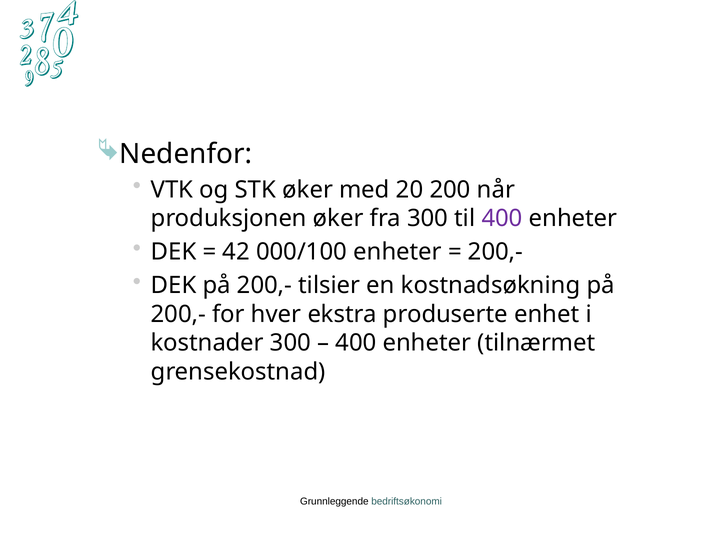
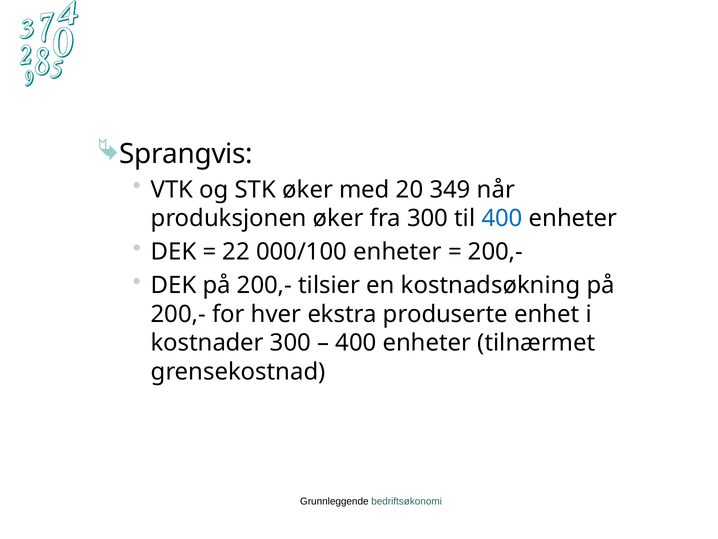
Nedenfor: Nedenfor -> Sprangvis (186, 154)
200: 200 -> 349 (450, 190)
400 colour: purple -> blue (502, 218)
42: 42 -> 22 (236, 252)
